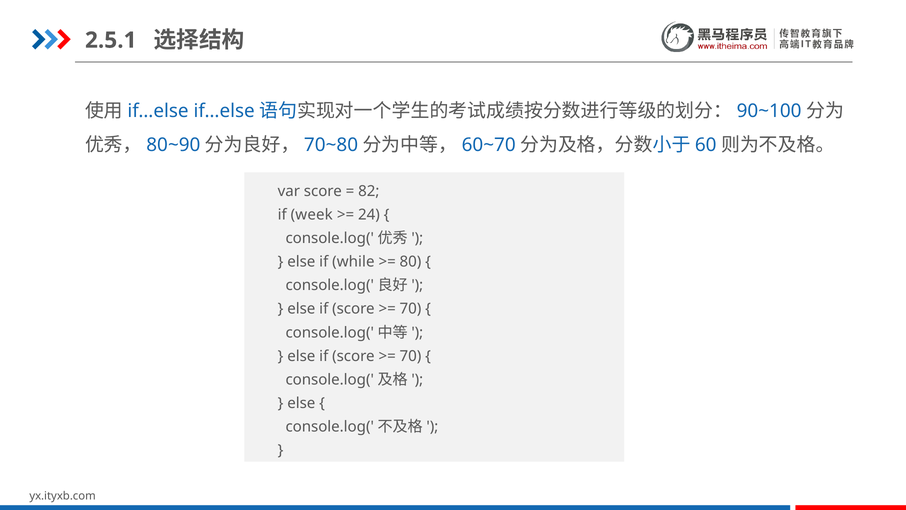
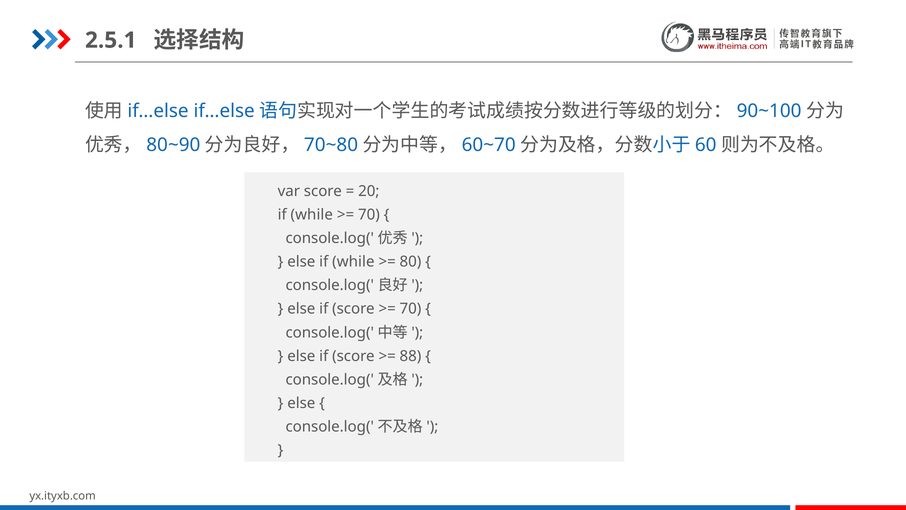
82: 82 -> 20 (369, 191)
week: week -> while (312, 215)
24: 24 -> 70 (369, 215)
70: 70 -> 88 (410, 356)
